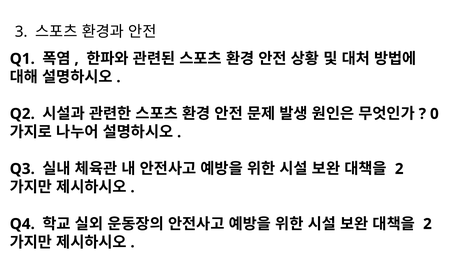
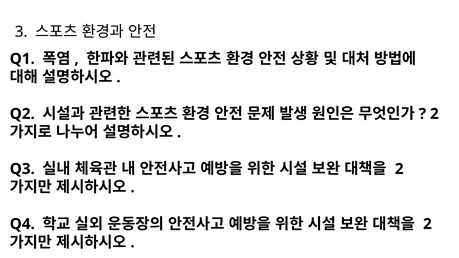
0: 0 -> 2 (434, 114)
